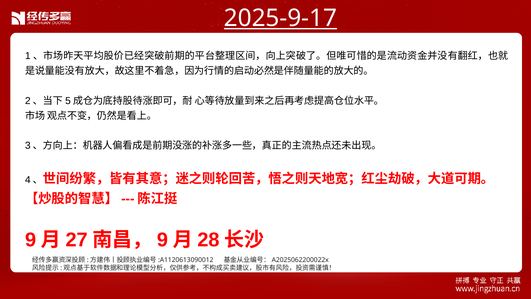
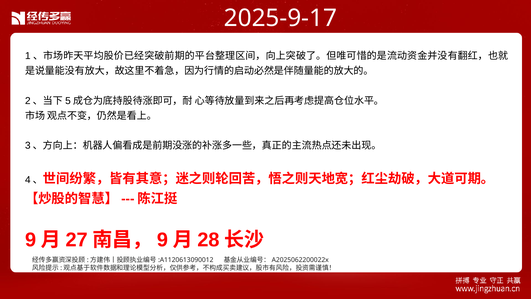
2025-9-17 underline: present -> none (280, 18)
